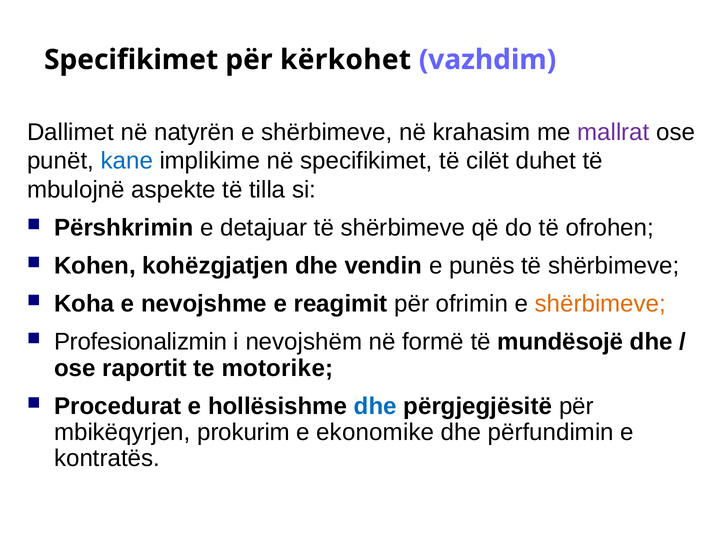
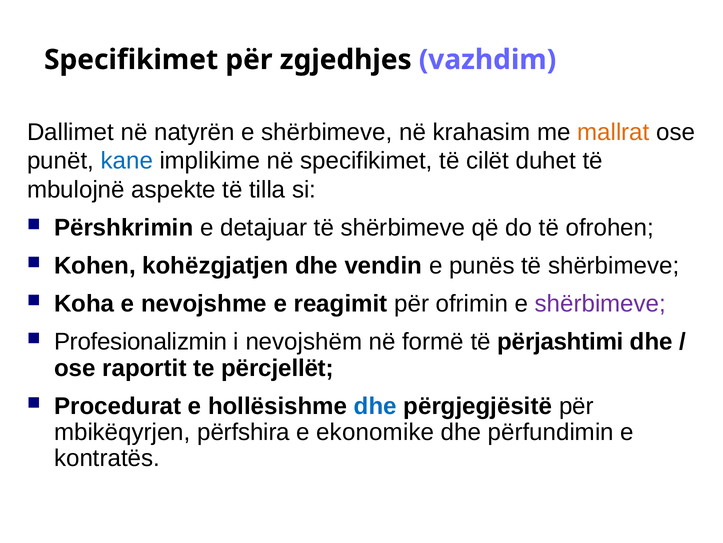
kërkohet: kërkohet -> zgjedhjes (346, 60)
mallrat colour: purple -> orange (613, 132)
shërbimeve colour: orange -> purple (600, 304)
mundësojë: mundësojë -> përjashtimi (560, 342)
motorike: motorike -> përcjellët (278, 368)
prokurim: prokurim -> përfshira (244, 432)
